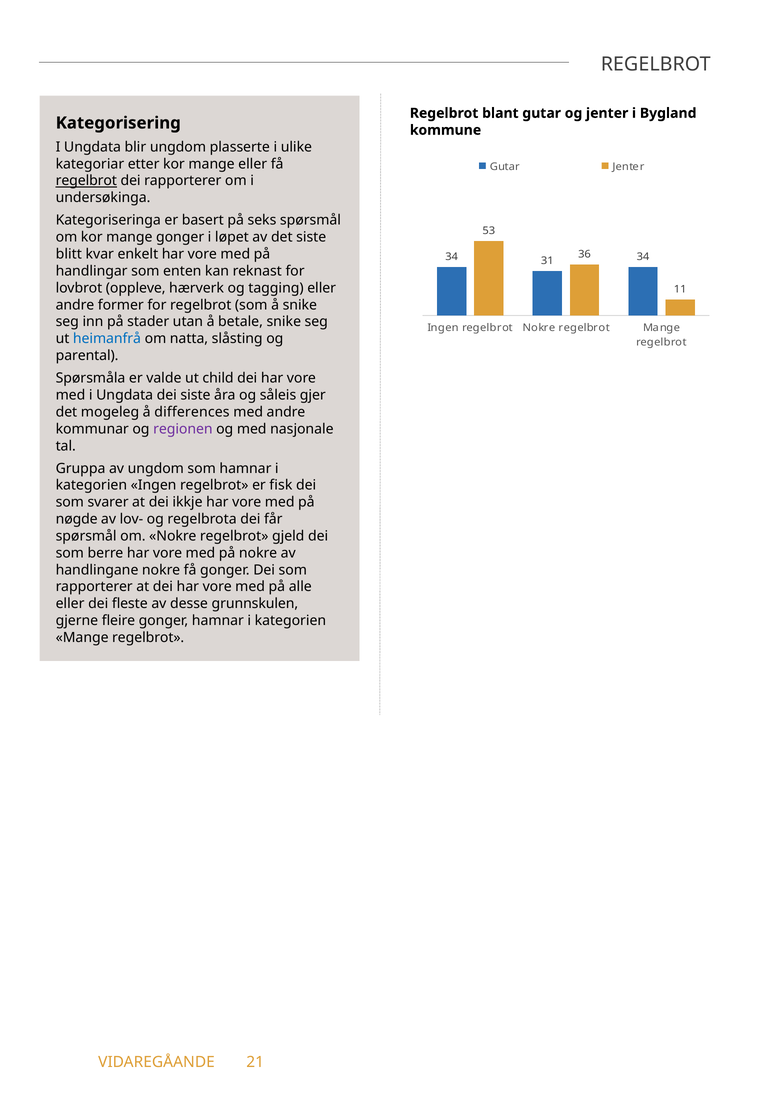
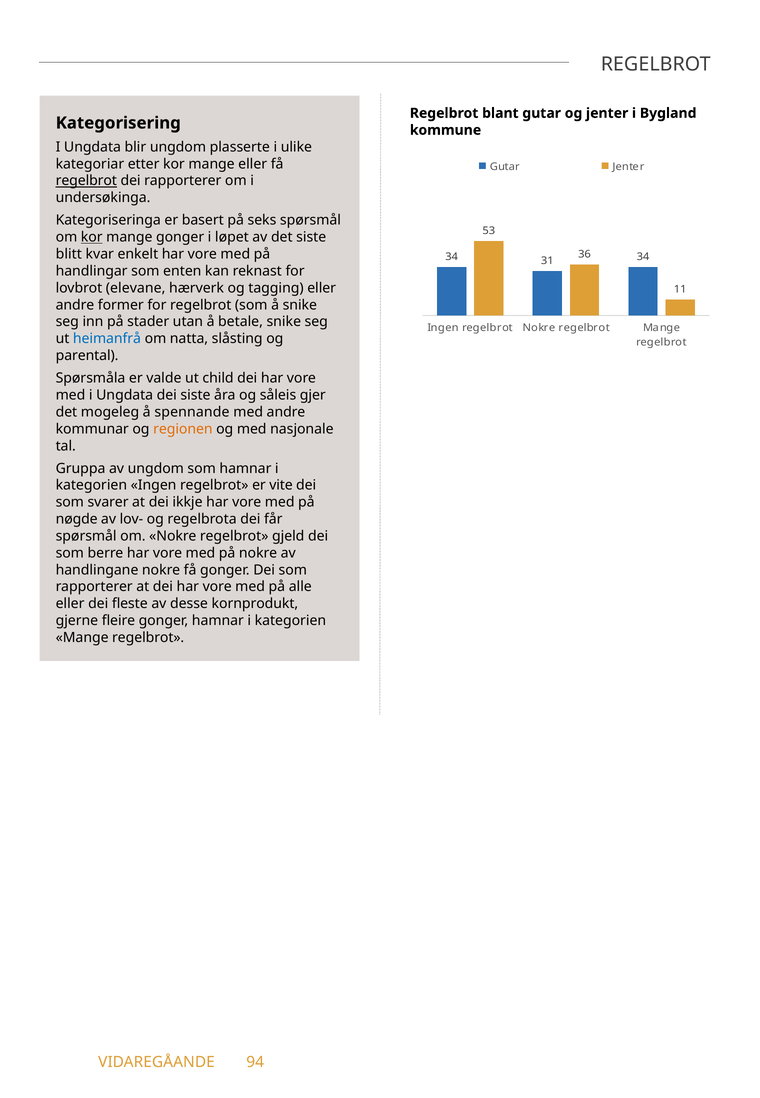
kor underline: none -> present (92, 237)
oppleve: oppleve -> elevane (136, 288)
differences: differences -> spennande (192, 412)
regionen colour: purple -> orange (183, 429)
fisk: fisk -> vite (281, 485)
grunnskulen: grunnskulen -> kornprodukt (255, 604)
21: 21 -> 94 (255, 1062)
